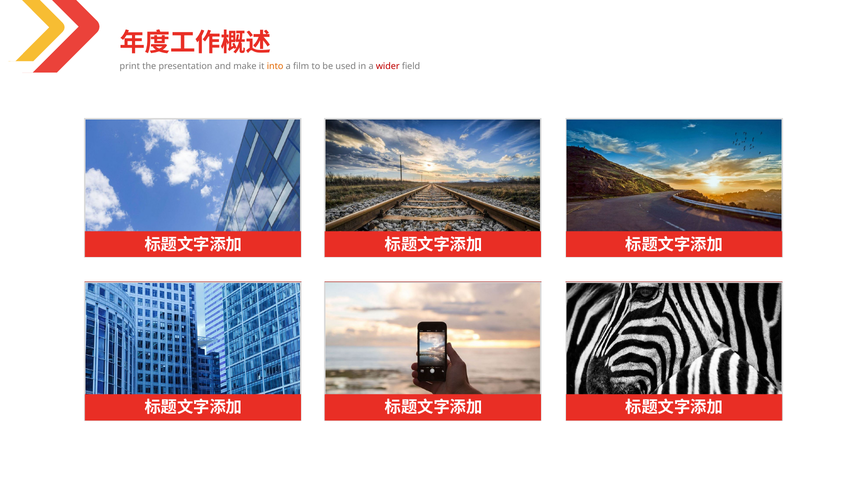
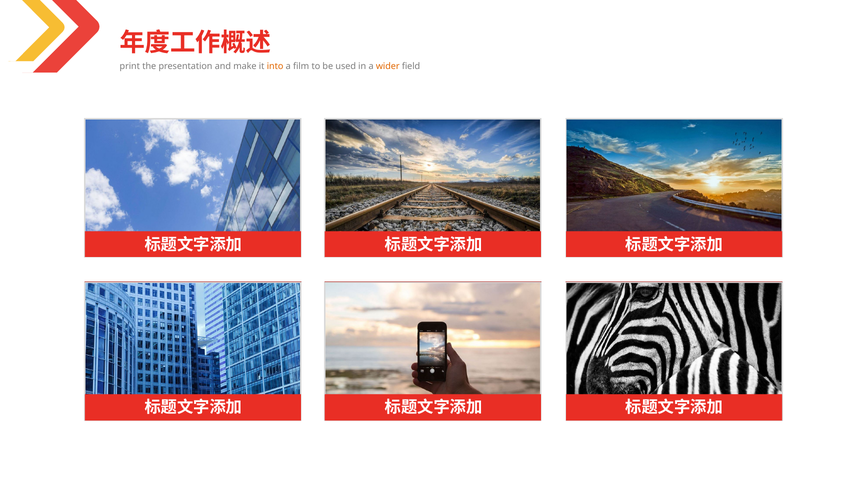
wider colour: red -> orange (388, 66)
